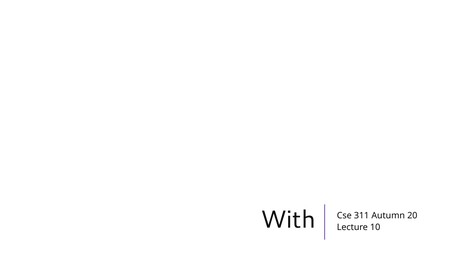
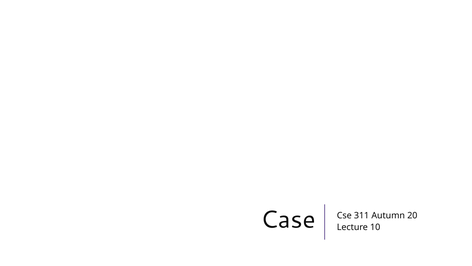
With: With -> Case (288, 219)
